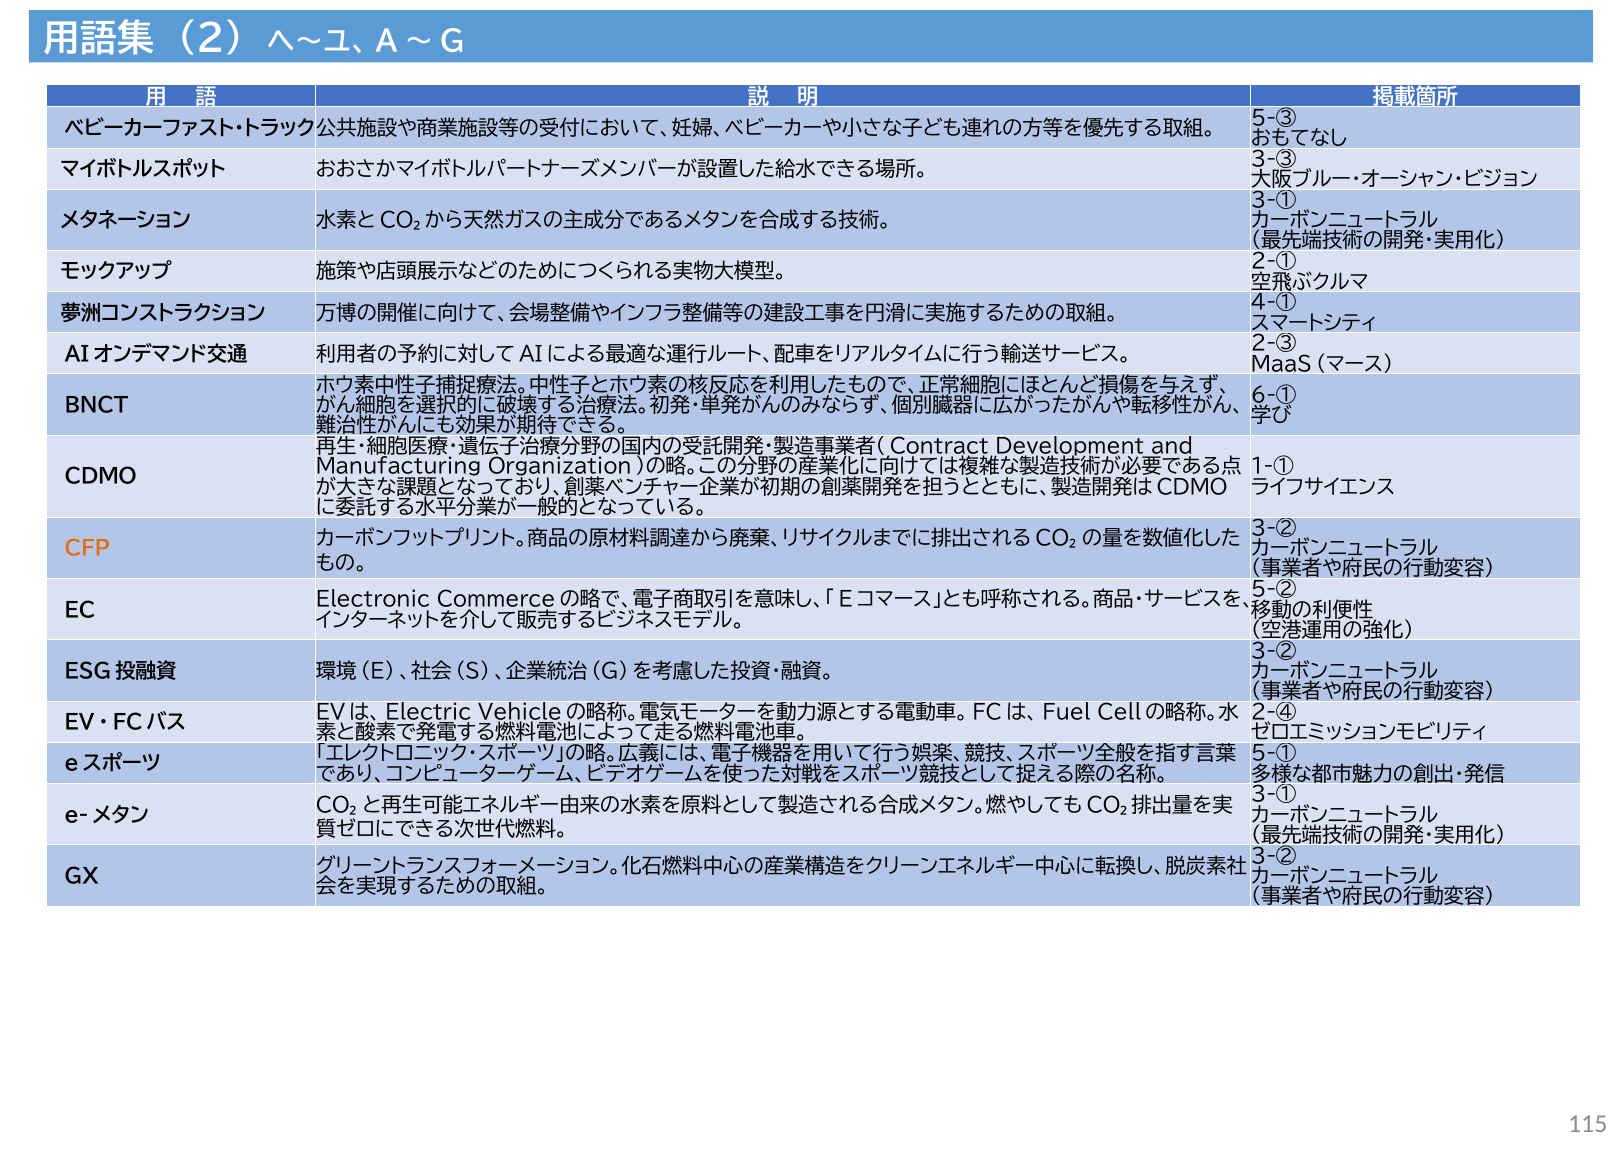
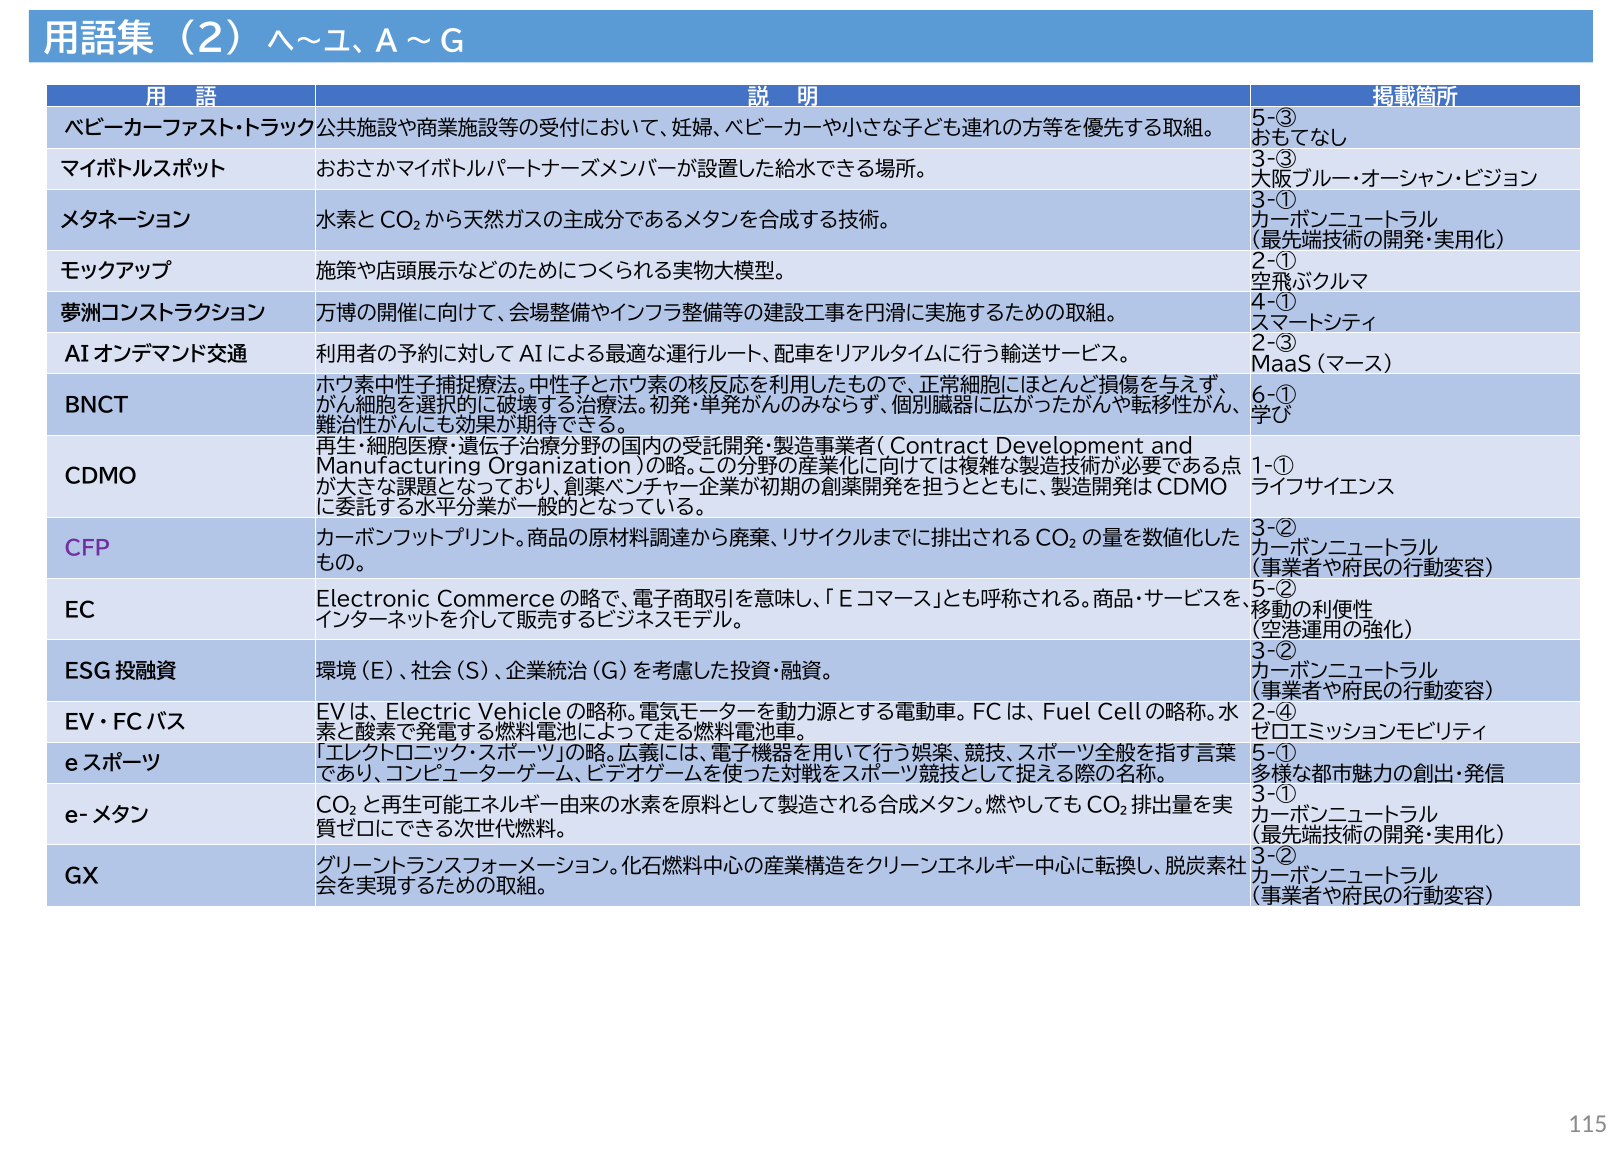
CFP colour: orange -> purple (87, 549)
